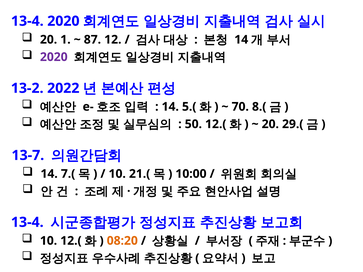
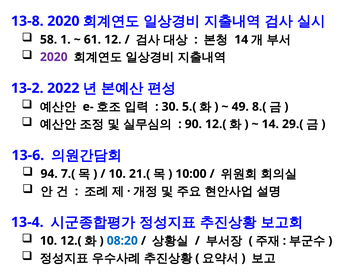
13-4: 13-4 -> 13-8 (27, 21)
20: 20 -> 58 (49, 40)
87: 87 -> 61 (92, 40)
14: 14 -> 30 (170, 107)
70: 70 -> 49 (240, 107)
50: 50 -> 90 (193, 124)
20: 20 -> 14 (270, 124)
13-7: 13-7 -> 13-6 (28, 155)
14: 14 -> 94 (49, 174)
08:20 colour: orange -> blue (122, 241)
